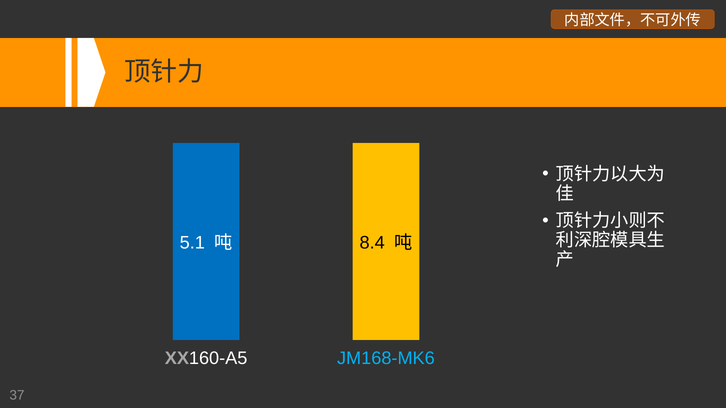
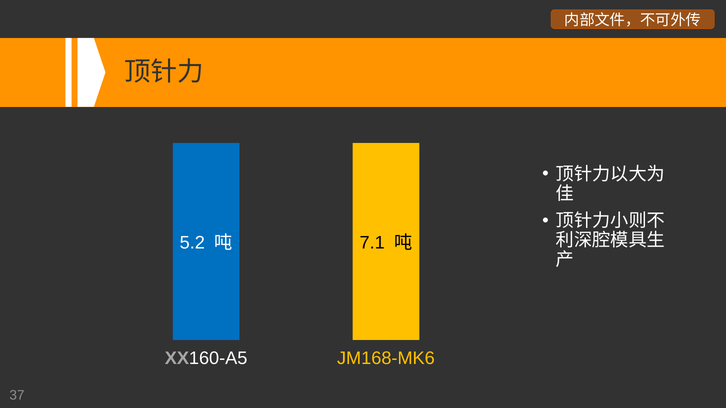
5.1: 5.1 -> 5.2 (192, 243)
8.4: 8.4 -> 7.1 (372, 243)
JM168-MK6 colour: light blue -> yellow (386, 359)
